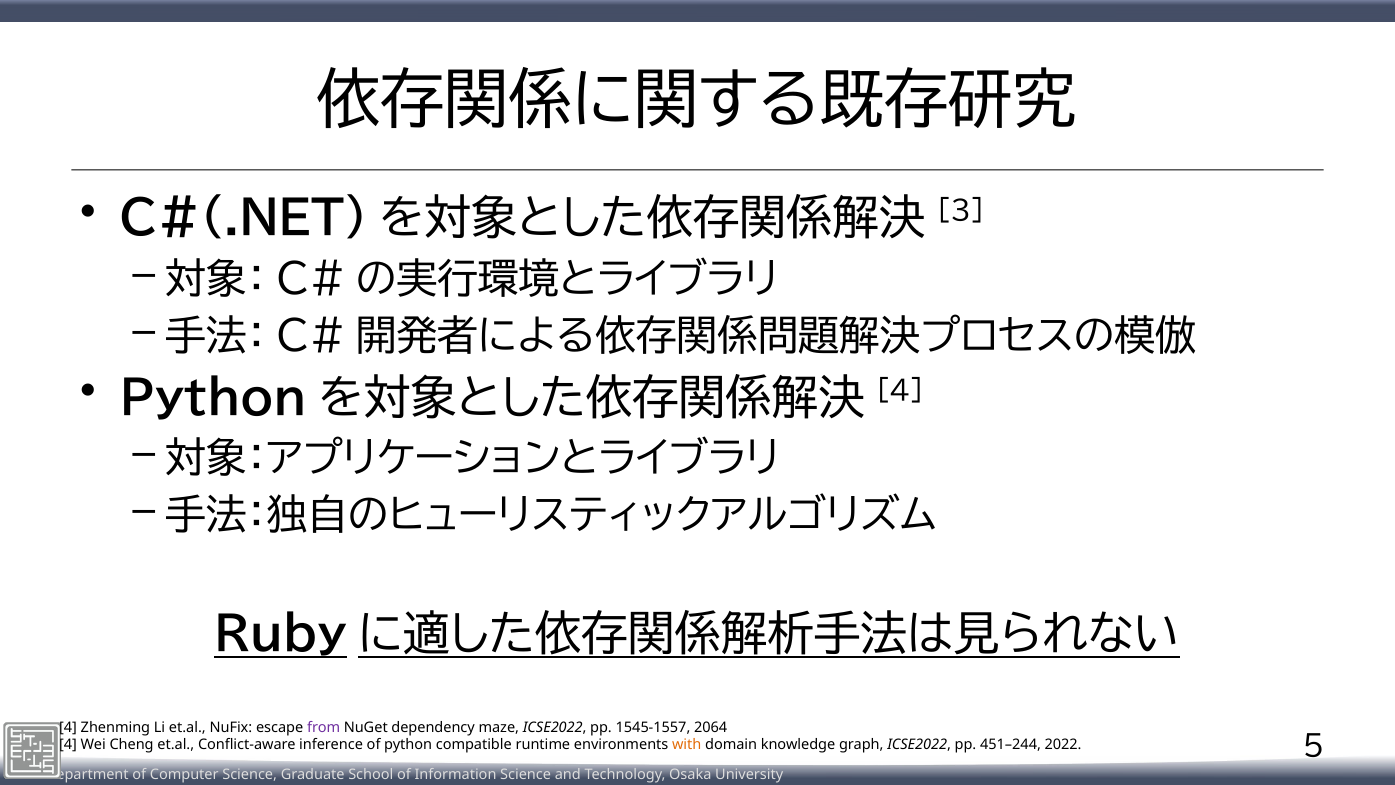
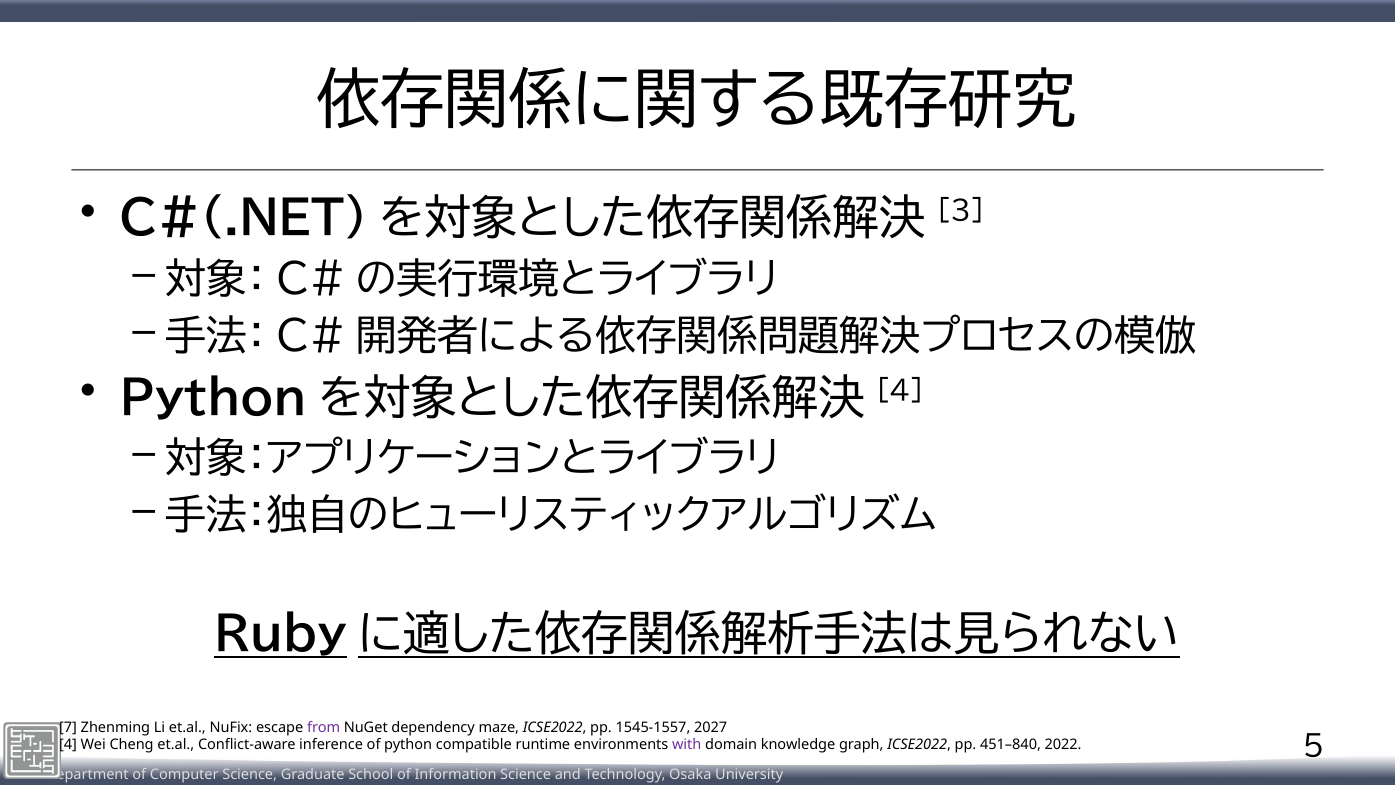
4: 4 -> 7 (68, 727)
2064: 2064 -> 2027 (711, 727)
with colour: orange -> purple (687, 745)
451–244: 451–244 -> 451–840 (1011, 745)
